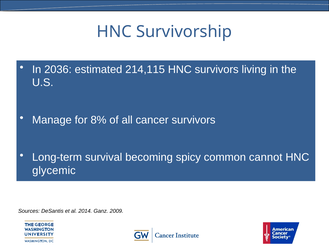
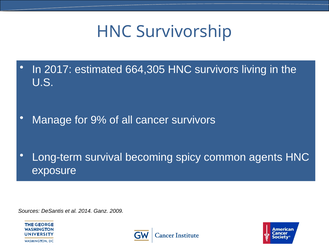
2036: 2036 -> 2017 (58, 69)
214,115: 214,115 -> 664,305 (145, 69)
8%: 8% -> 9% (98, 120)
cannot: cannot -> agents (266, 157)
glycemic: glycemic -> exposure (54, 170)
